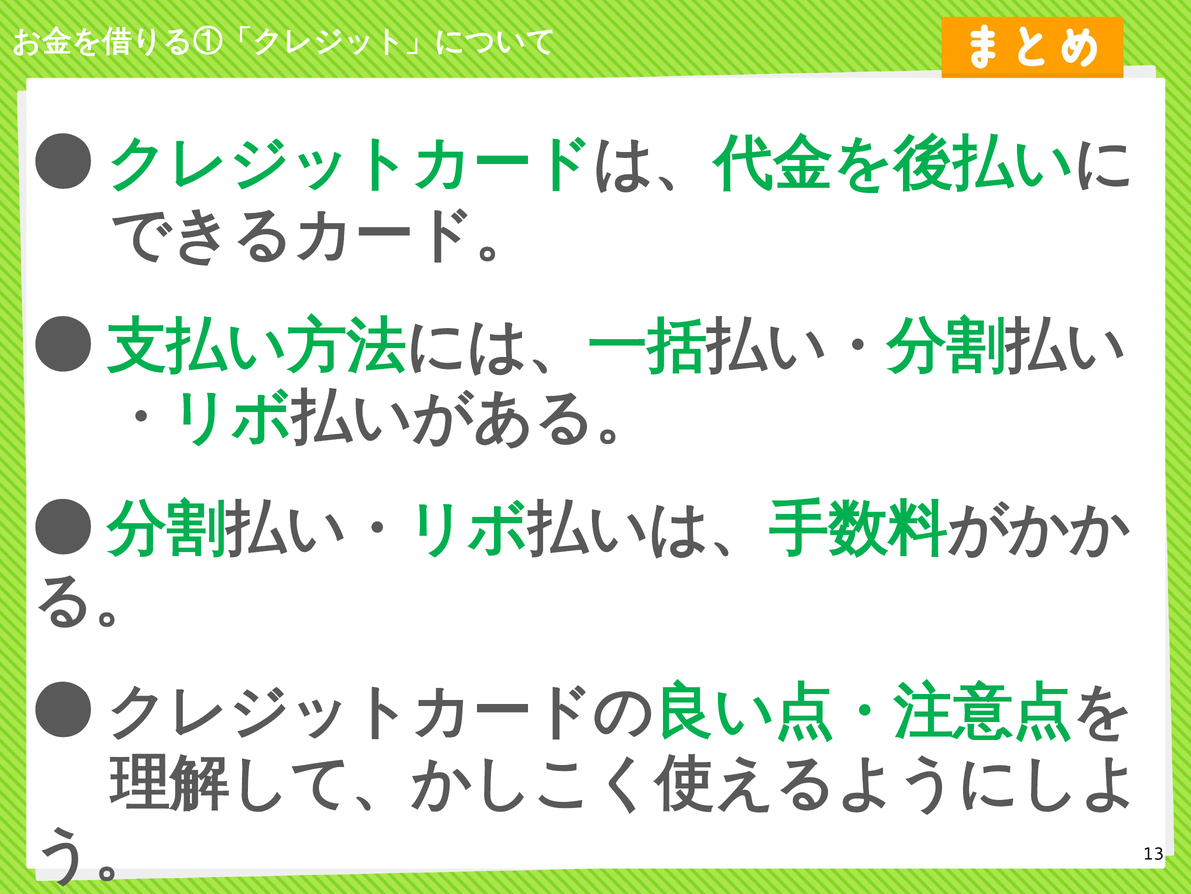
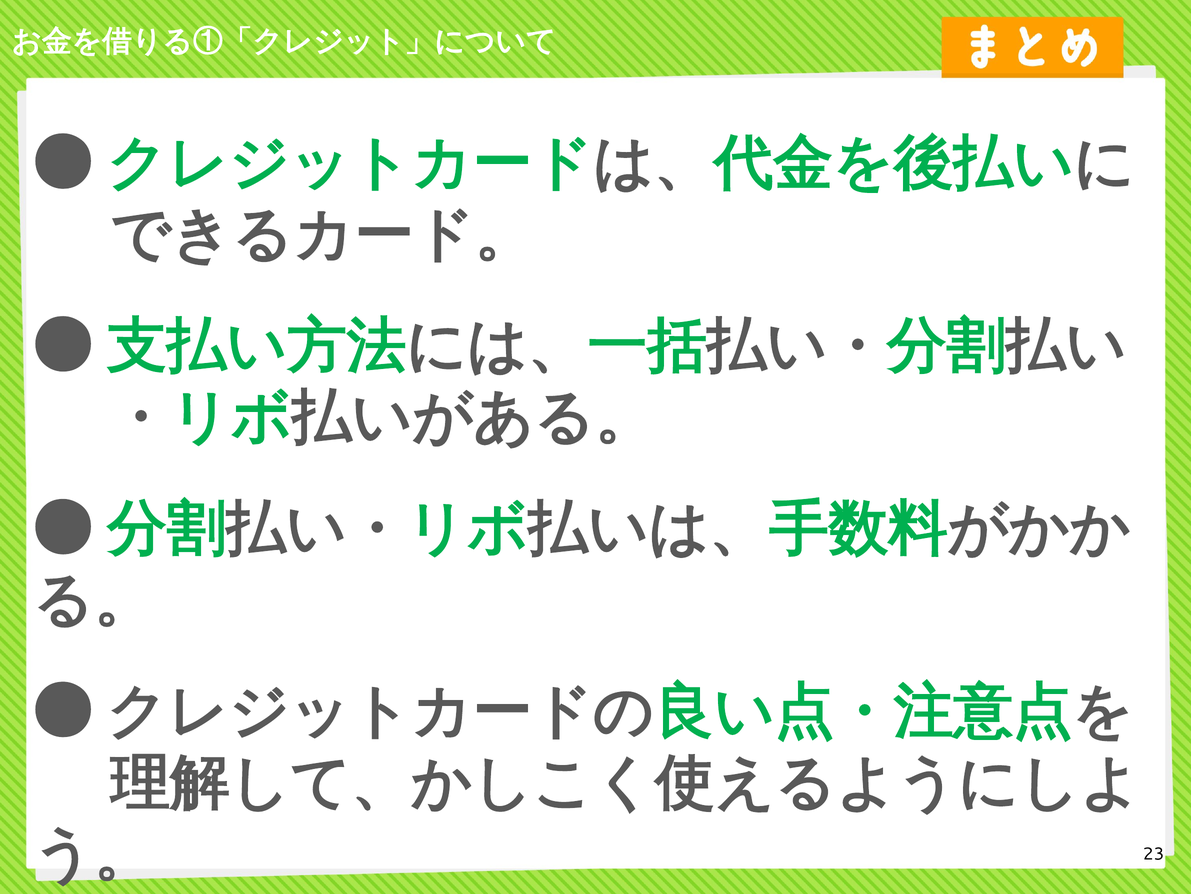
13: 13 -> 23 (1153, 853)
